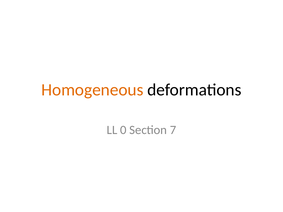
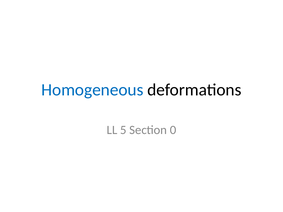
Homogeneous colour: orange -> blue (92, 90)
0: 0 -> 5 (123, 130)
7: 7 -> 0 (173, 130)
